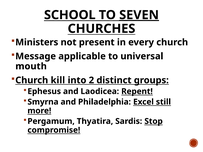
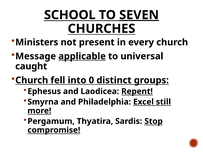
applicable underline: none -> present (82, 56)
mouth: mouth -> caught (31, 66)
kill: kill -> fell (58, 80)
2: 2 -> 0 (91, 80)
